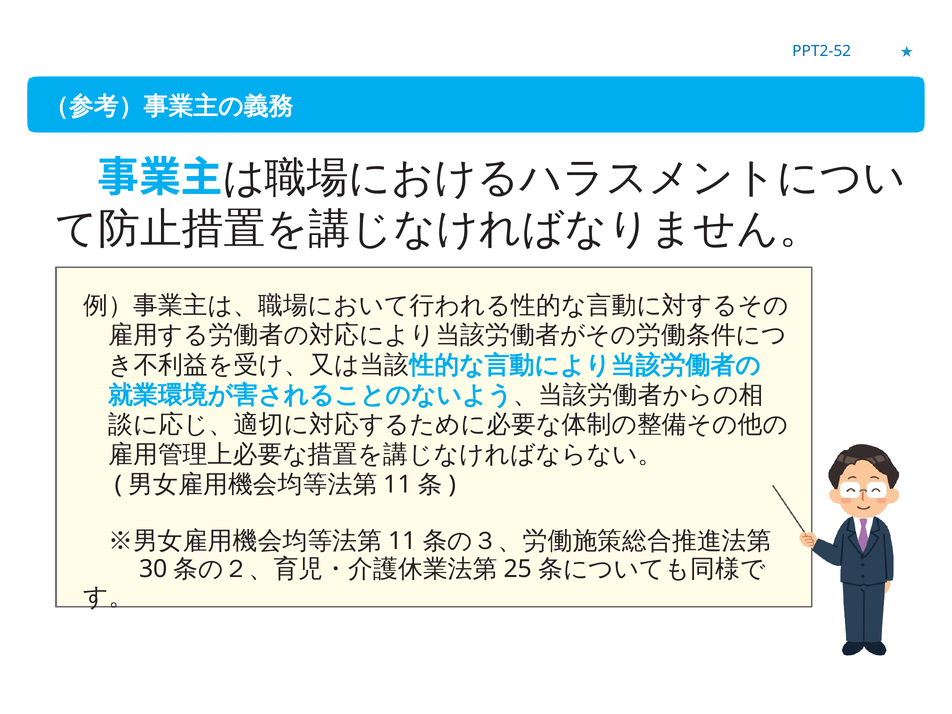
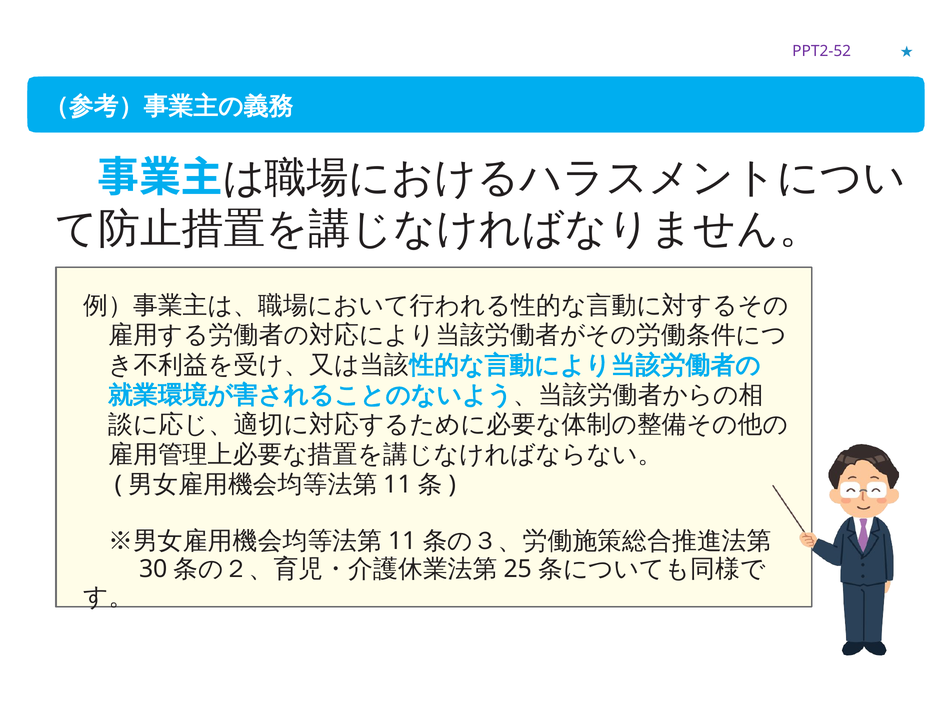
PPT2-52 colour: blue -> purple (822, 51)
